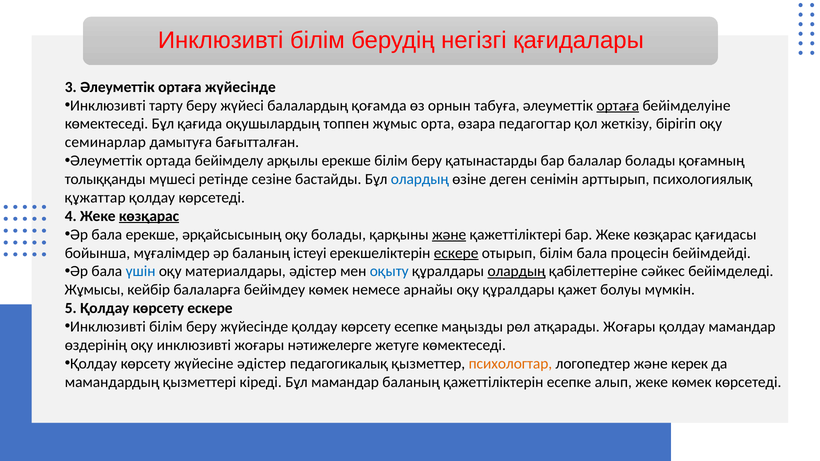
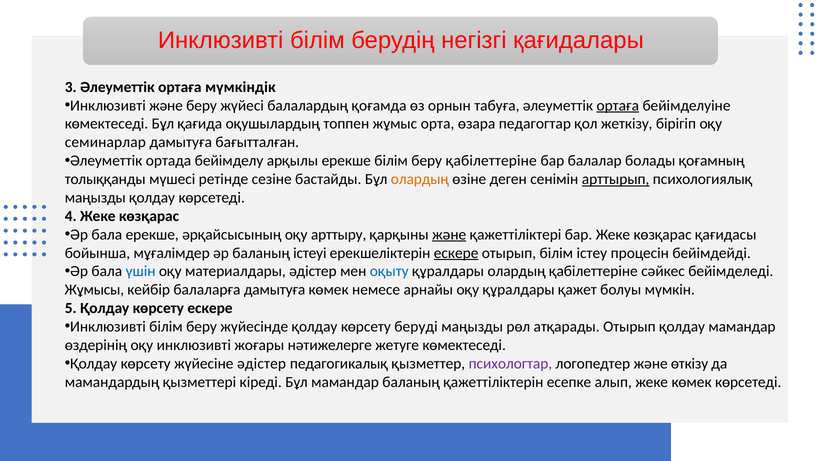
ортаға жүйесінде: жүйесінде -> мүмкіндік (240, 87)
Инклюзивті тарту: тарту -> және (166, 106)
беру қатынастарды: қатынастарды -> қабілеттеріне (491, 161)
олардың colour: blue -> orange (420, 179)
арттырып underline: none -> present (616, 179)
құжаттар: құжаттар -> маңызды (95, 198)
көзқарас underline: present -> none (149, 216)
оқу болады: болады -> арттыру (339, 235)
білім бала: бала -> істеу (592, 253)
олардың underline: present -> none (517, 272)
балаларға бейімдеу: бейімдеу -> дамытуға (275, 290)
көрсету есепке: есепке -> беруді (416, 327)
атқарады Жоғары: Жоғары -> Отырып (629, 327)
психологтар colour: orange -> purple (510, 364)
керек: керек -> өткізу (690, 364)
